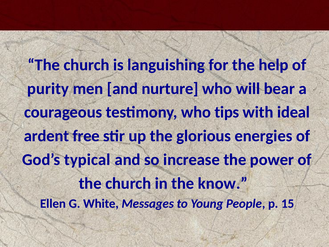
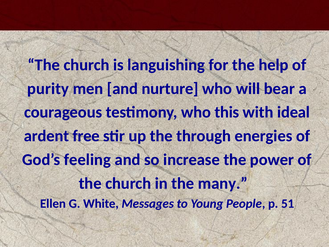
tips: tips -> this (227, 112)
glorious: glorious -> through (204, 136)
typical: typical -> feeling (87, 160)
know: know -> many (223, 183)
15: 15 -> 51 (288, 204)
